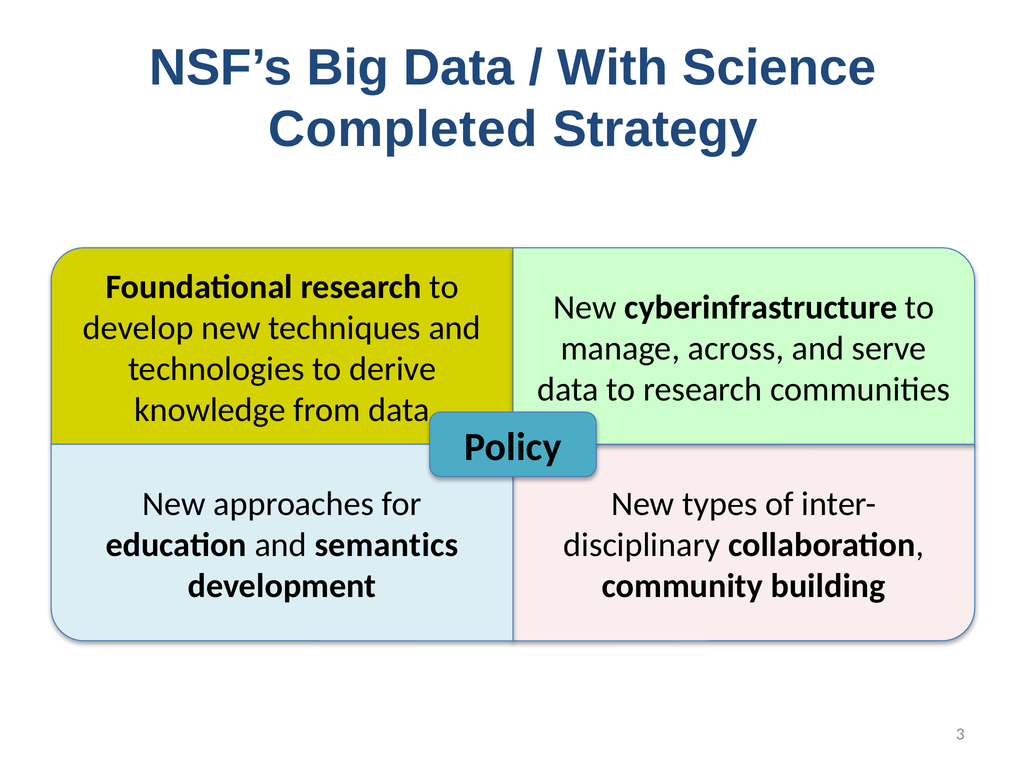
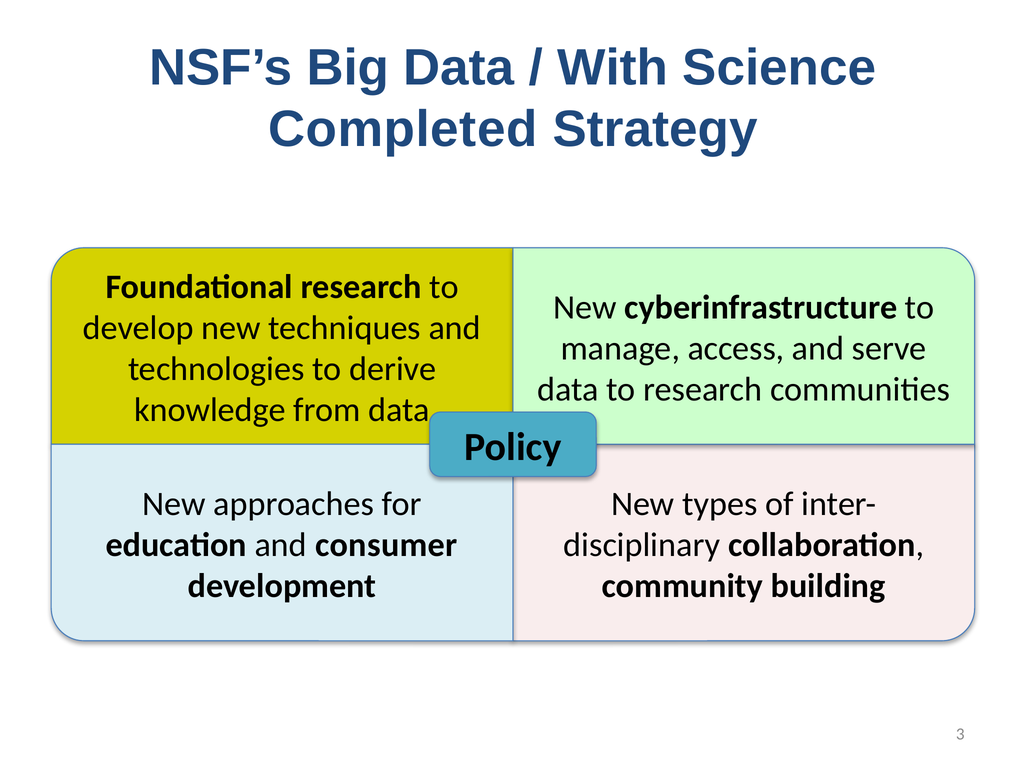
across: across -> access (736, 349)
semantics: semantics -> consumer (386, 545)
